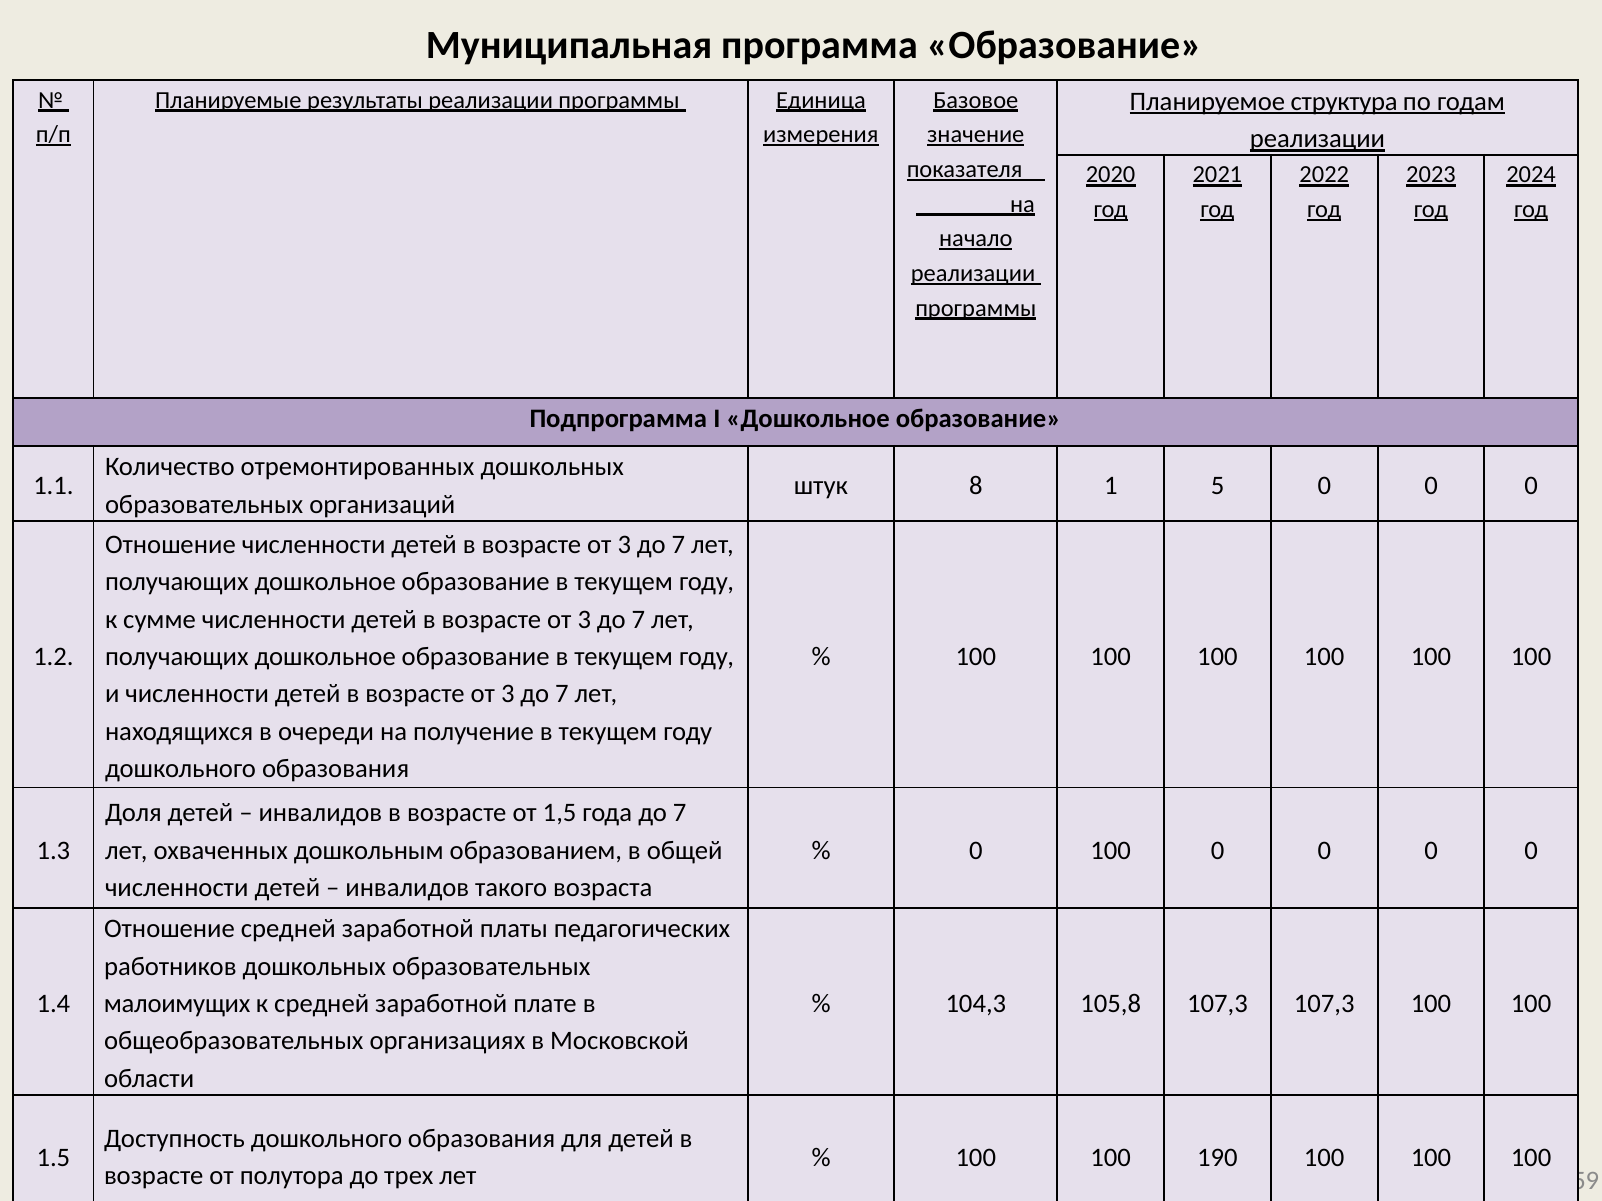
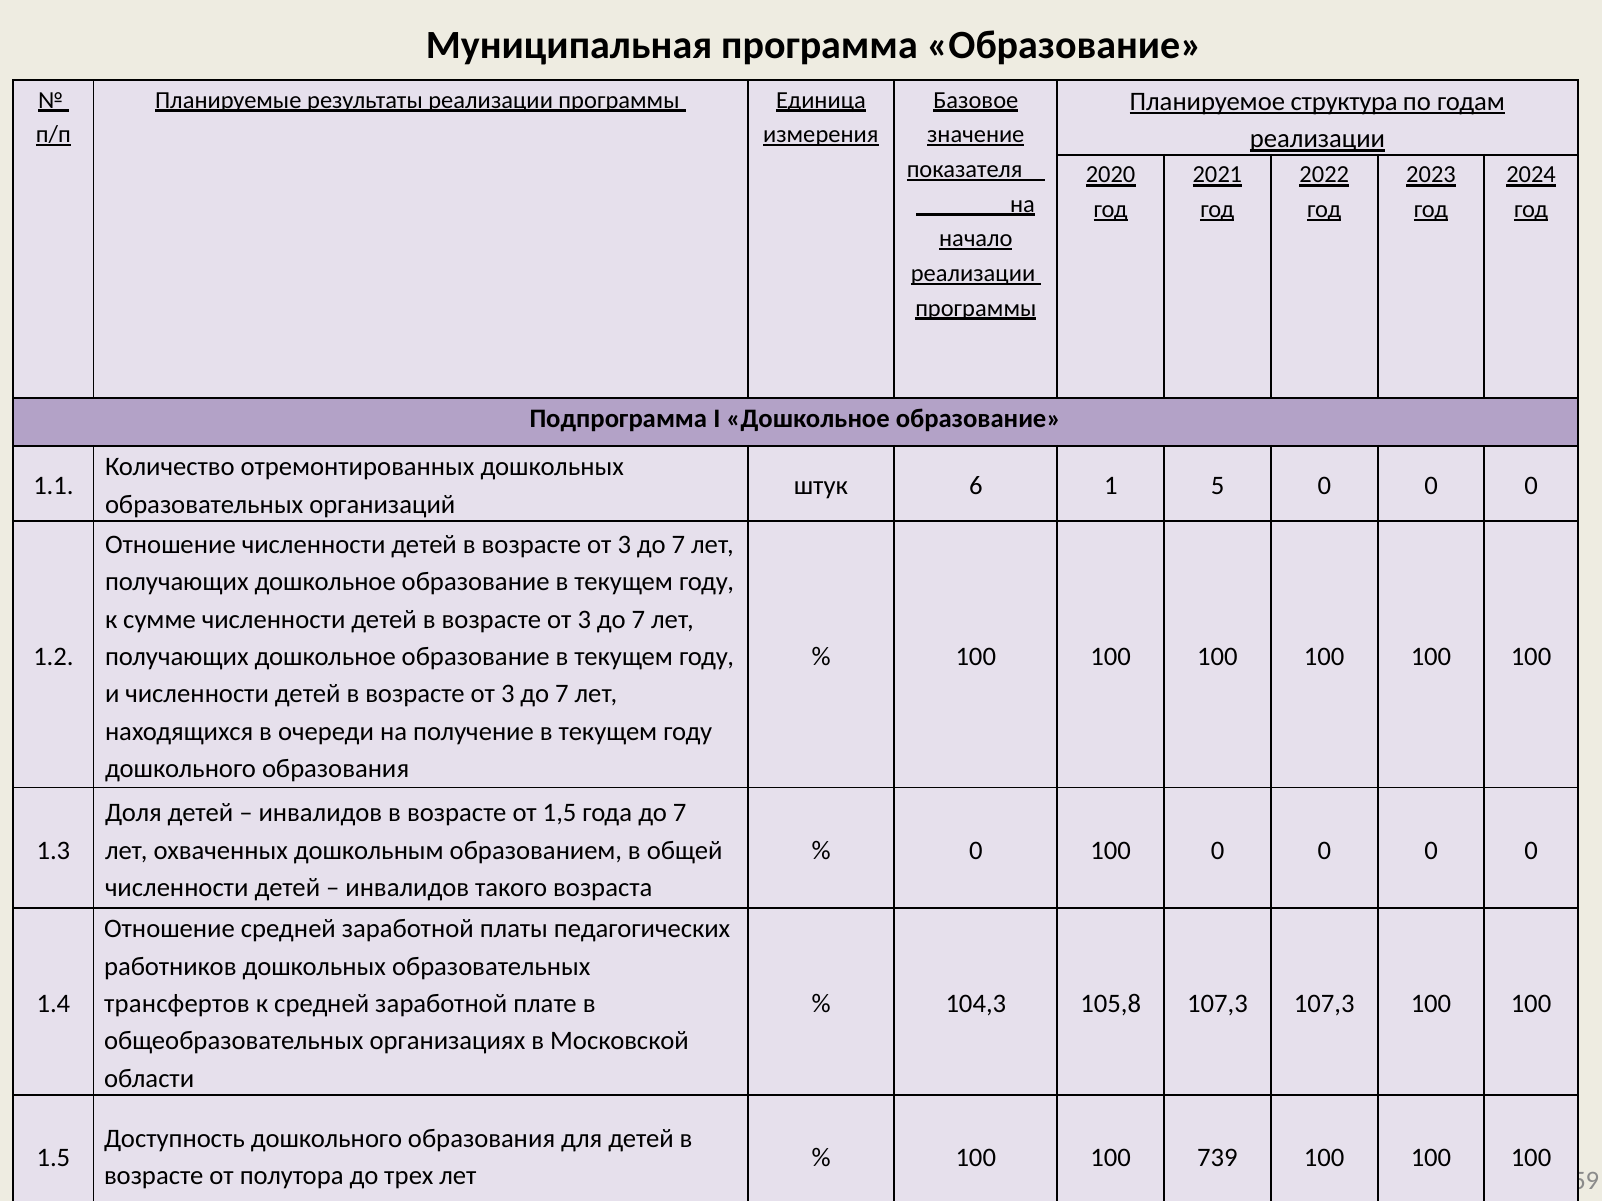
8: 8 -> 6 (976, 486)
малоимущих: малоимущих -> трансфертов (177, 1004)
190: 190 -> 739 (1217, 1158)
